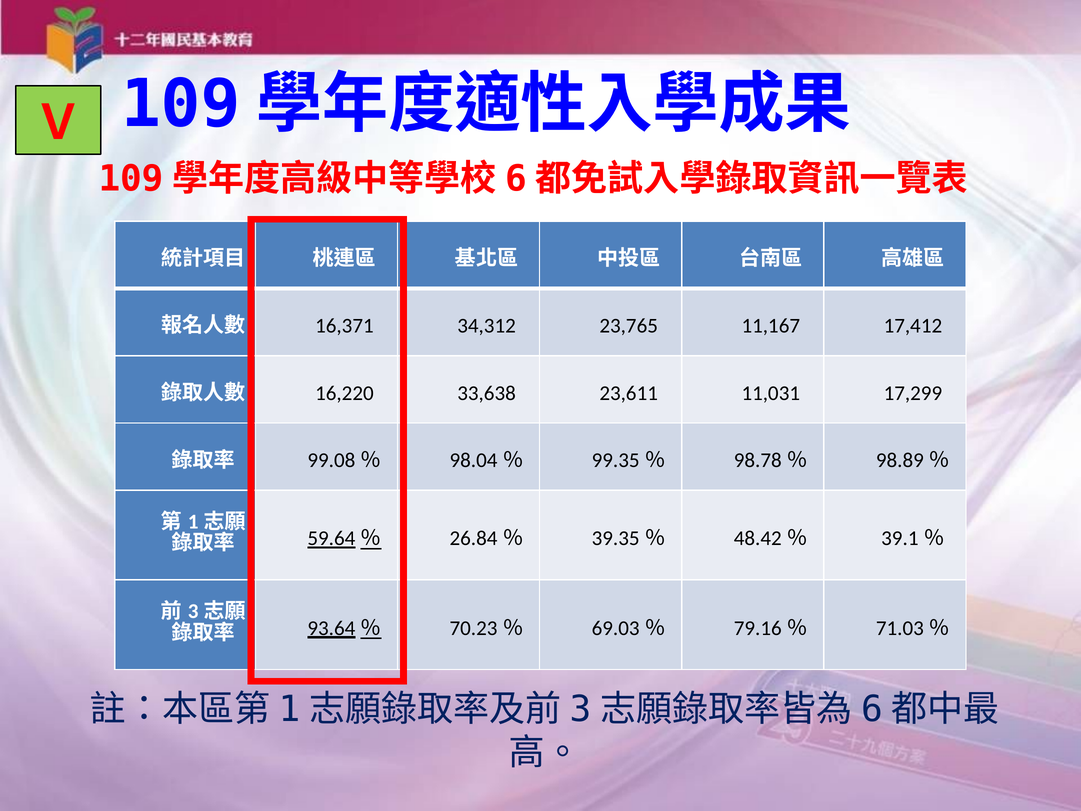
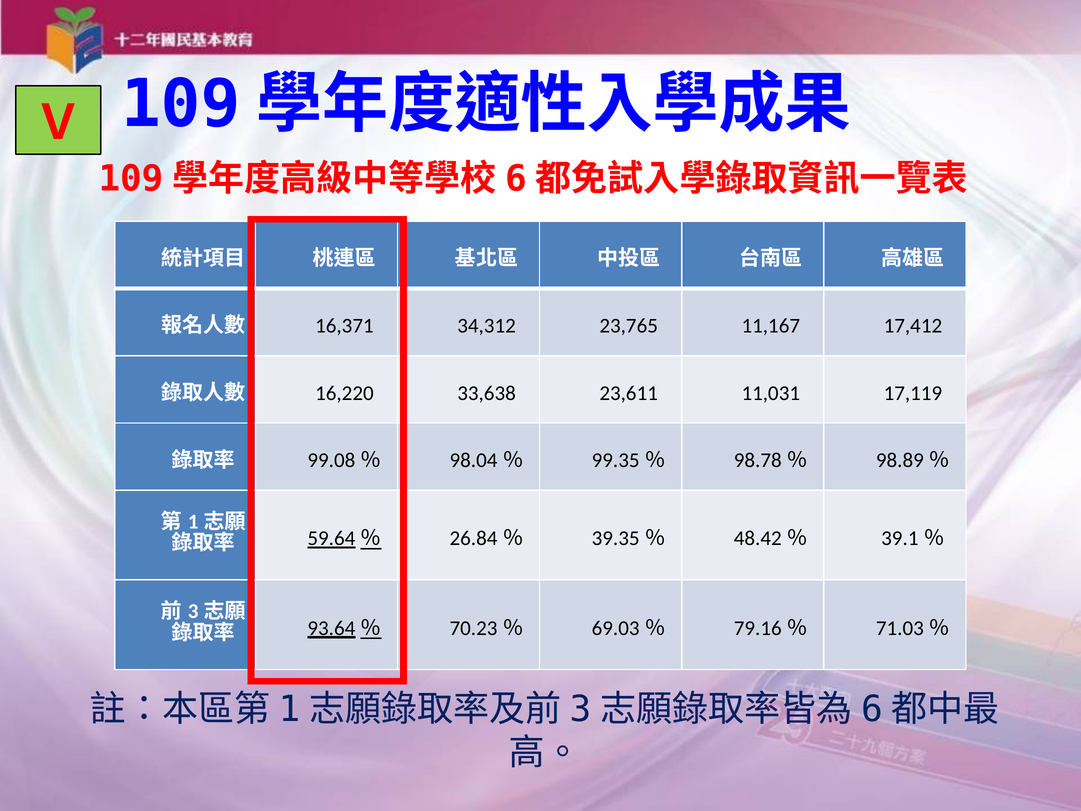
17,299: 17,299 -> 17,119 (913, 393)
